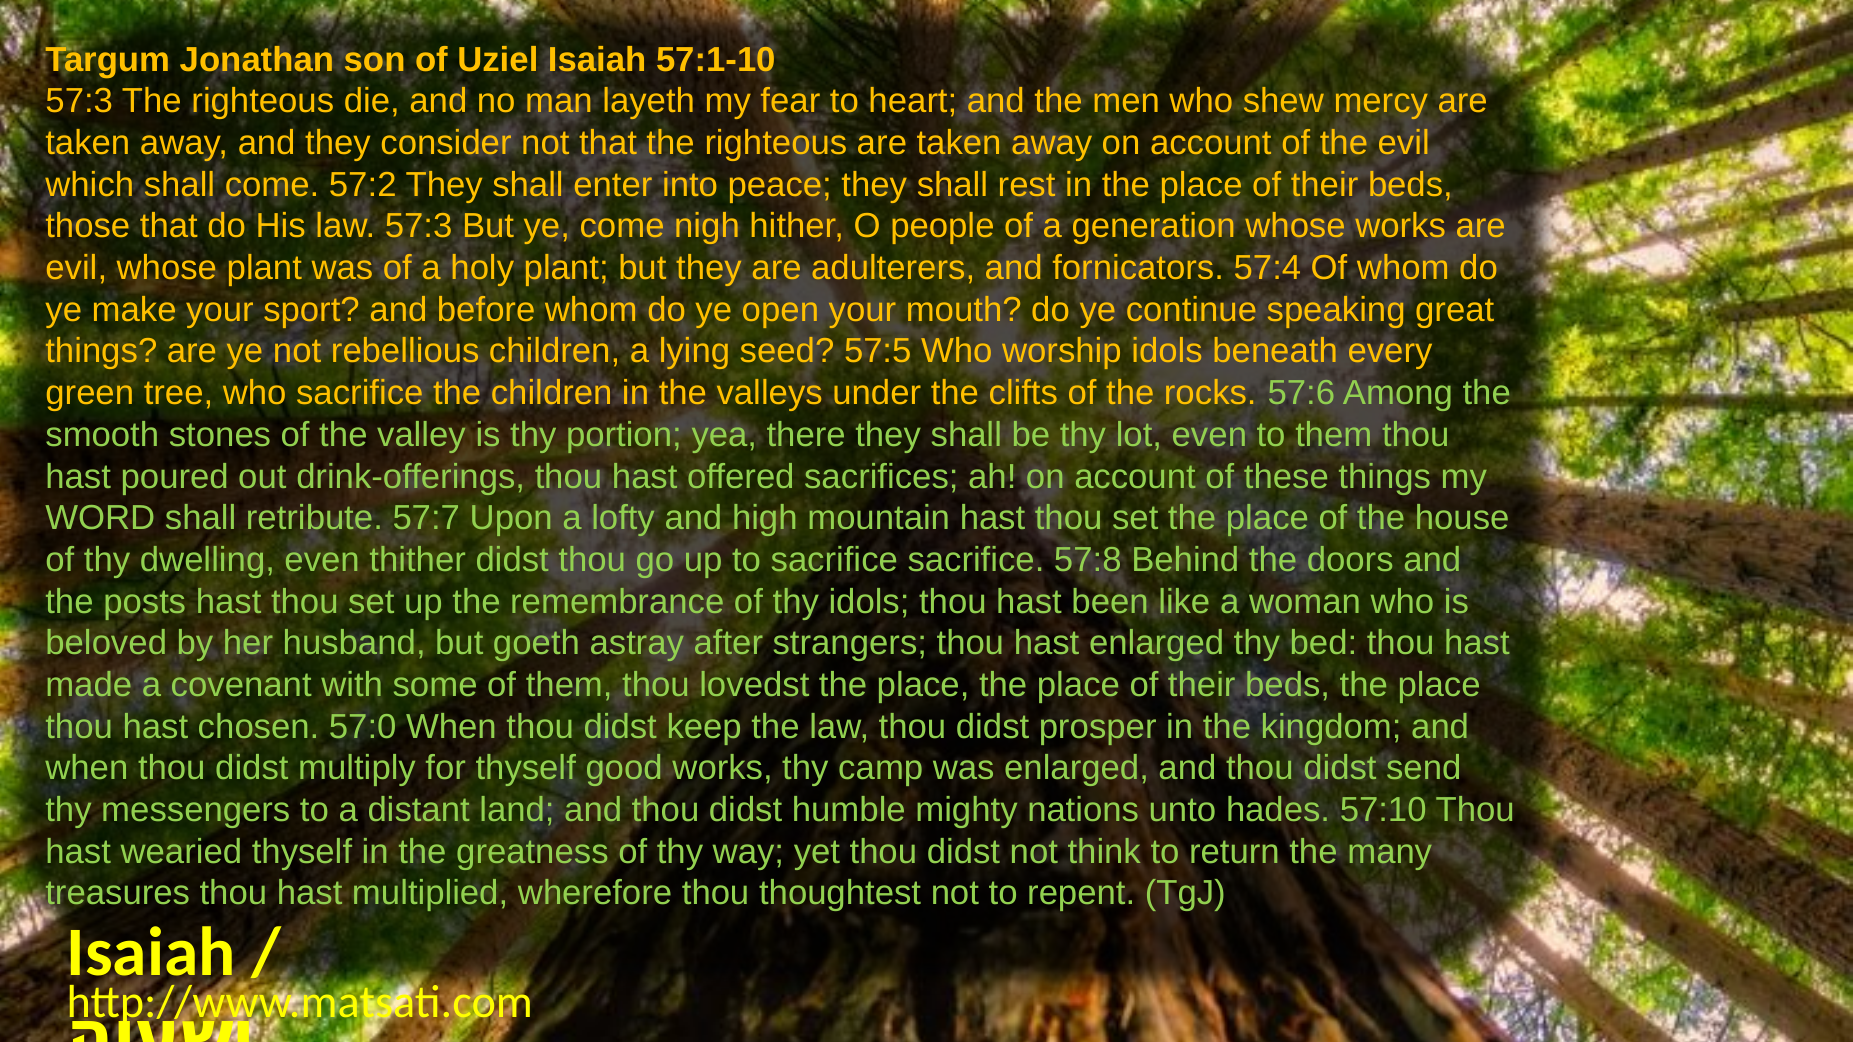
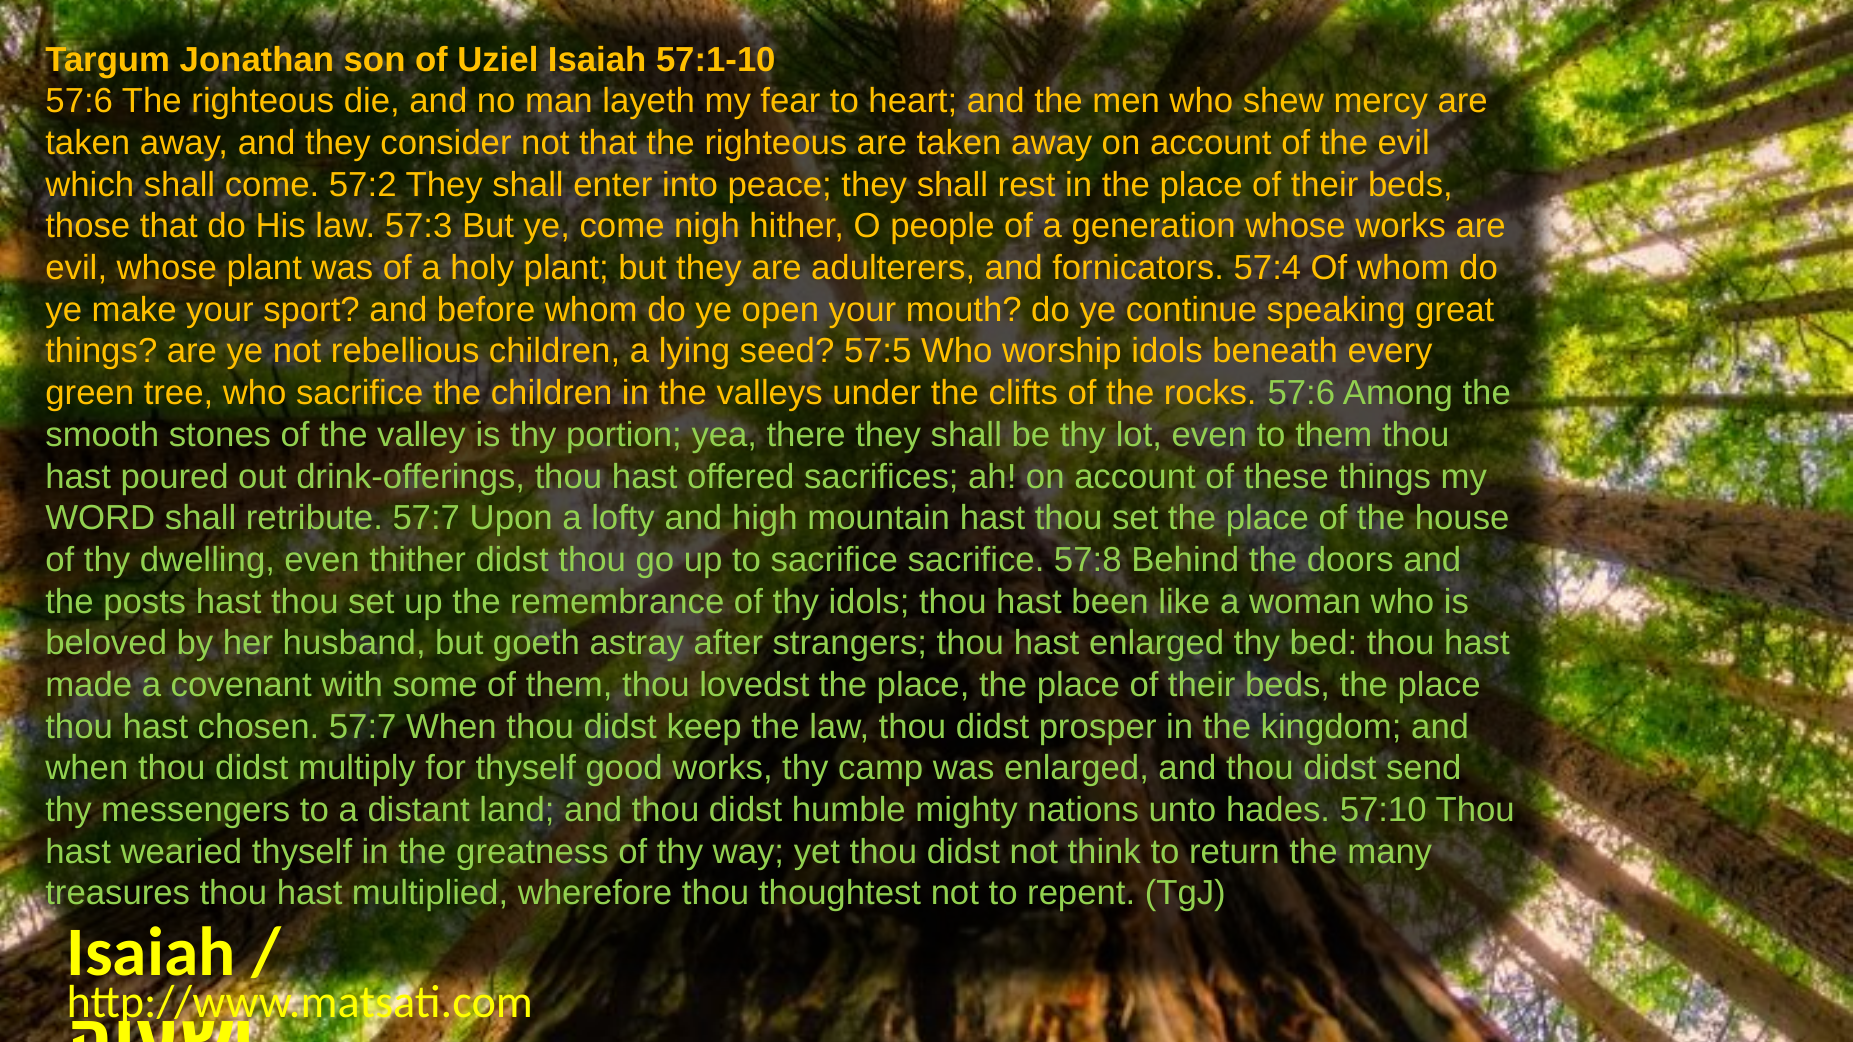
57:3: 57:3 -> 57:6 (79, 101)
chosen 57:0: 57:0 -> 57:7 (363, 727)
